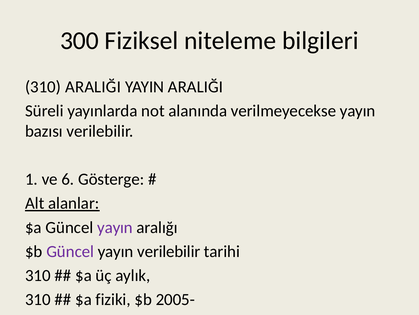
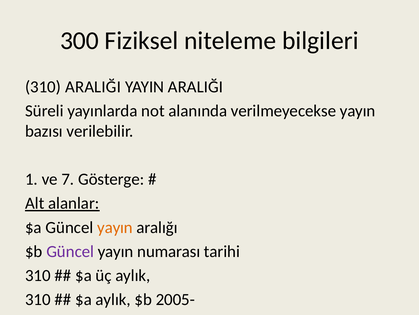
6: 6 -> 7 (68, 179)
yayın colour: purple -> orange (115, 227)
yayın verilebilir: verilebilir -> numarası (169, 251)
$a fiziki: fiziki -> aylık (113, 299)
